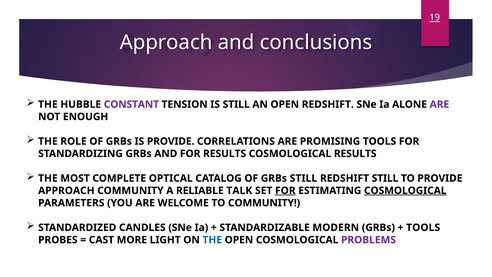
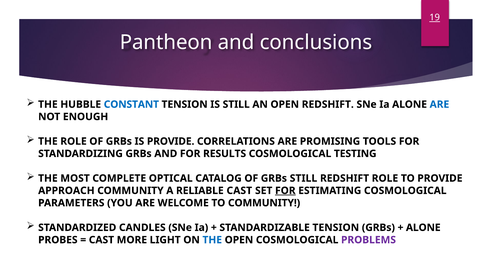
Approach: Approach -> Pantheon (166, 42)
CONSTANT colour: purple -> blue (131, 104)
ARE colour: purple -> blue (439, 104)
COSMOLOGICAL RESULTS: RESULTS -> TESTING (355, 154)
REDSHIFT STILL: STILL -> ROLE (385, 178)
RELIABLE TALK: TALK -> CAST (239, 190)
COSMOLOGICAL underline: present -> none (405, 190)
STANDARDIZABLE MODERN: MODERN -> TENSION (336, 227)
TOOLS: TOOLS -> ALONE (423, 227)
